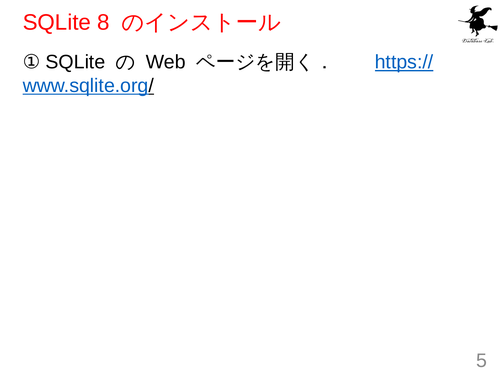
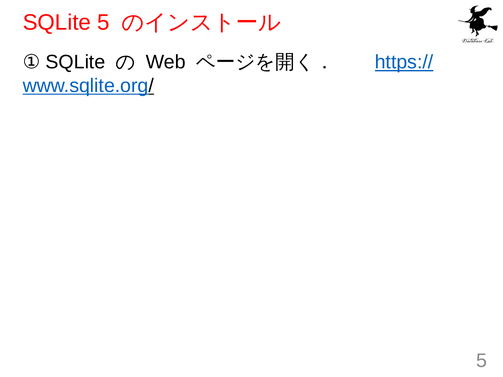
SQLite 8: 8 -> 5 (103, 22)
